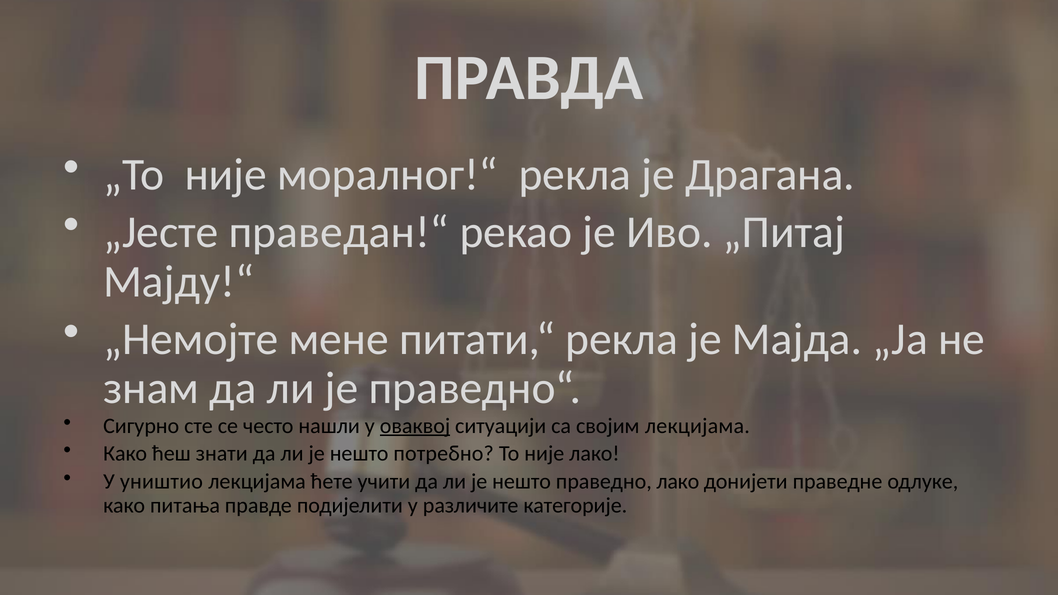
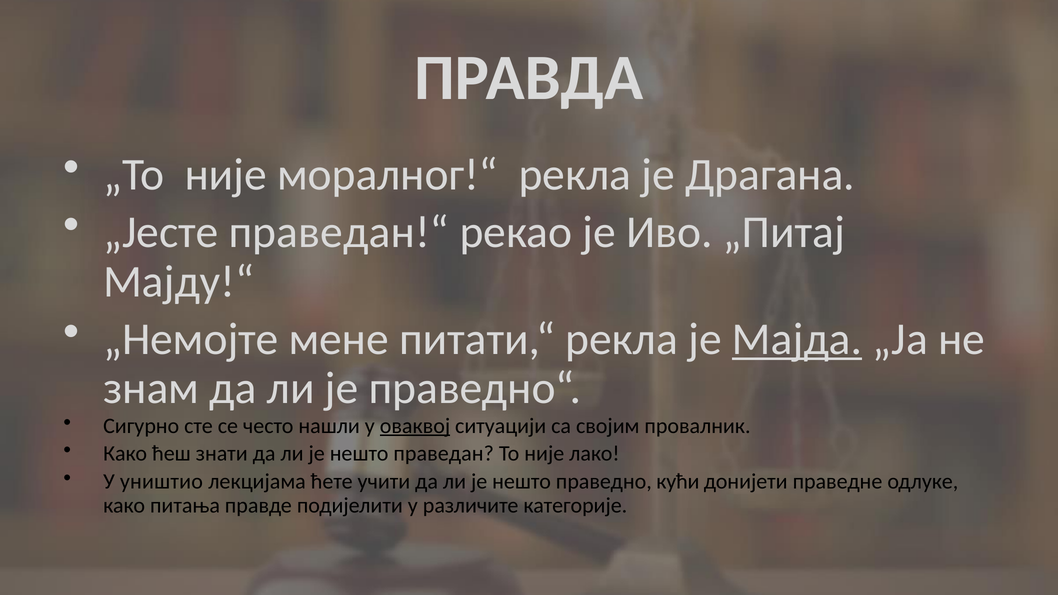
Мајда underline: none -> present (797, 339)
својим лекцијама: лекцијама -> провалник (698, 426)
потребно: потребно -> праведан (444, 454)
праведно лако: лако -> кући (678, 482)
